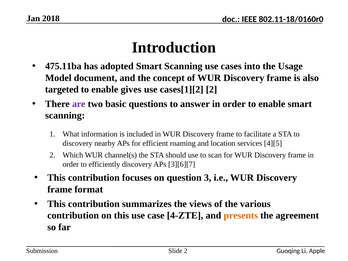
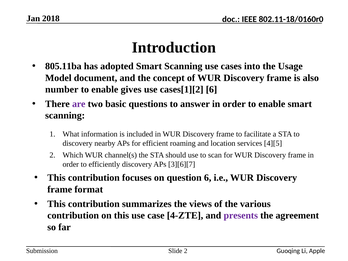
475.11ba: 475.11ba -> 805.11ba (63, 66)
targeted: targeted -> number (62, 89)
cases[1][2 2: 2 -> 6 (211, 89)
question 3: 3 -> 6 (208, 178)
presents colour: orange -> purple (241, 215)
